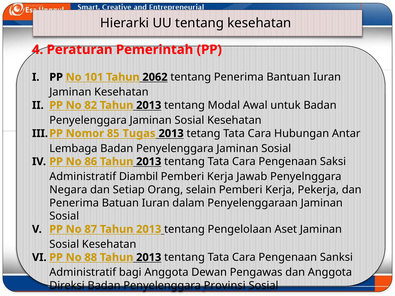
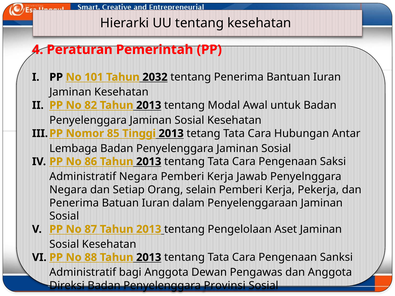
2062: 2062 -> 2032 (155, 77)
Tugas: Tugas -> Tinggi (139, 134)
Administratif Diambil: Diambil -> Negara (138, 177)
